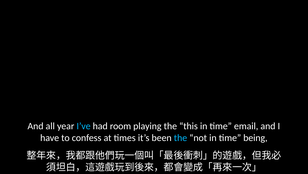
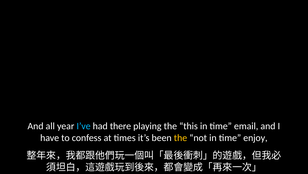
room: room -> there (120, 126)
the colour: light blue -> yellow (180, 137)
being: being -> enjoy (255, 137)
